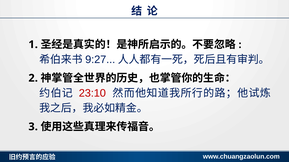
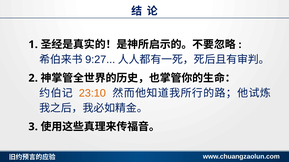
23:10 colour: red -> orange (92, 93)
